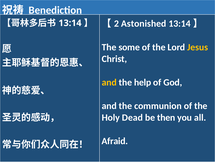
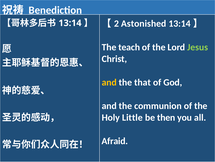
some: some -> teach (129, 47)
Jesus colour: yellow -> light green (198, 47)
help: help -> that (143, 82)
Dead: Dead -> Little (132, 117)
